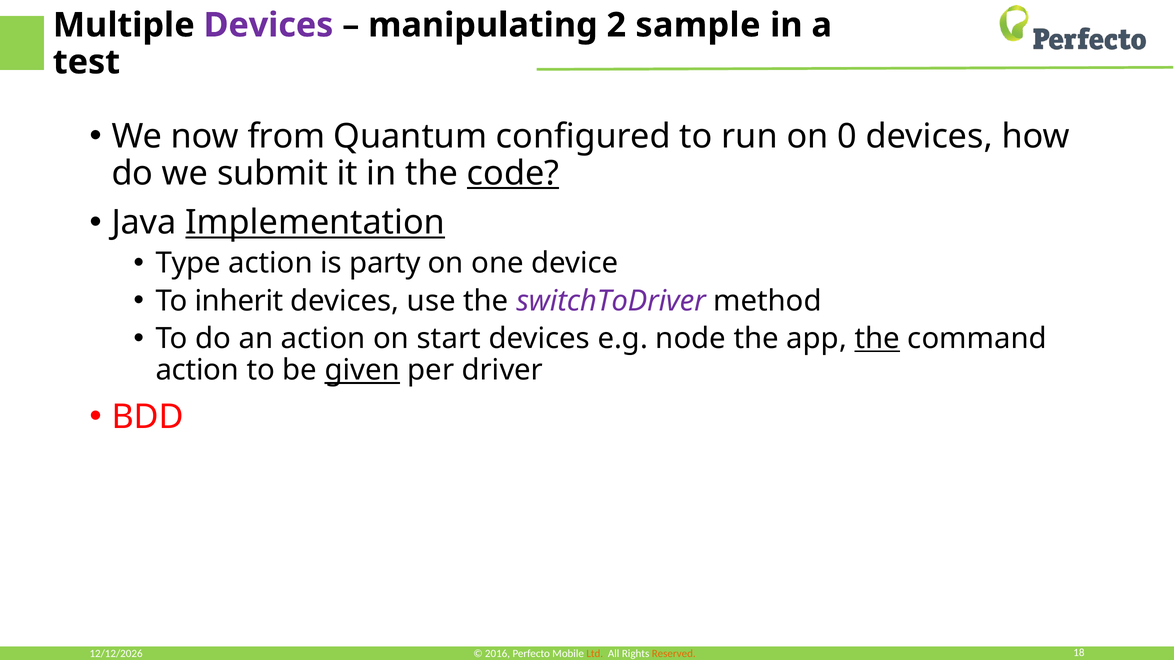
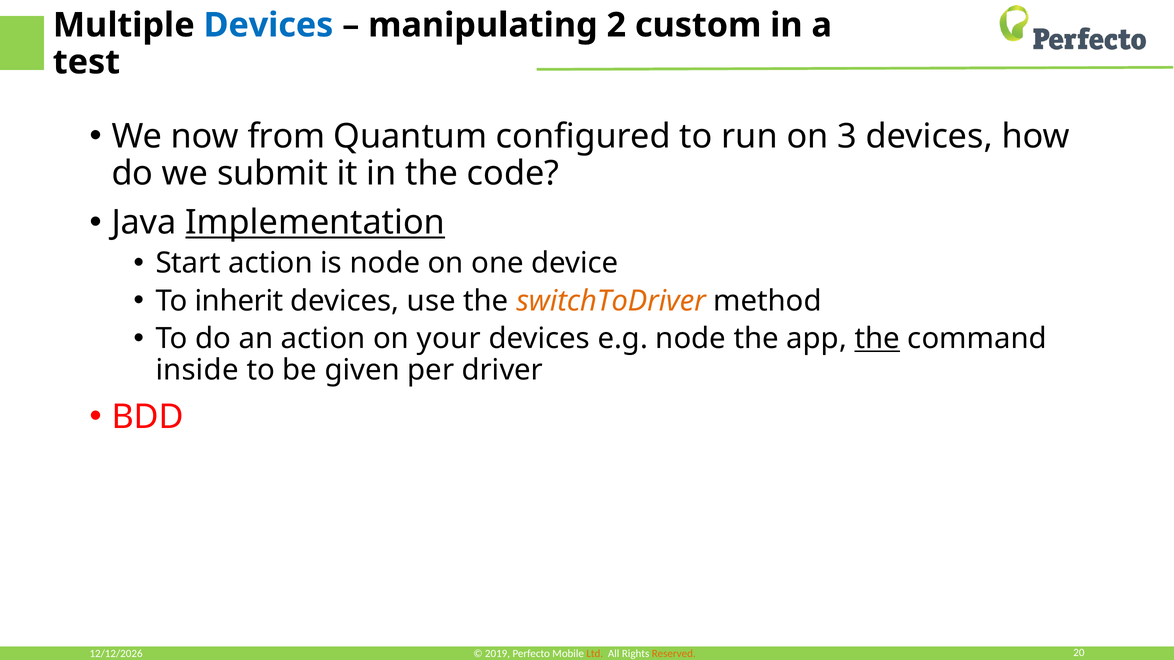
Devices colour: purple -> blue (268, 25)
sample: sample -> custom (698, 25)
0: 0 -> 3 (847, 137)
code underline: present -> none (513, 174)
Type: Type -> Start (188, 263)
is party: party -> node (385, 263)
switchToDriver colour: purple -> orange (611, 301)
start: start -> your (449, 339)
action: action -> inside (197, 371)
given underline: present -> none (362, 371)
18: 18 -> 20 (1079, 653)
2016: 2016 -> 2019 (497, 654)
